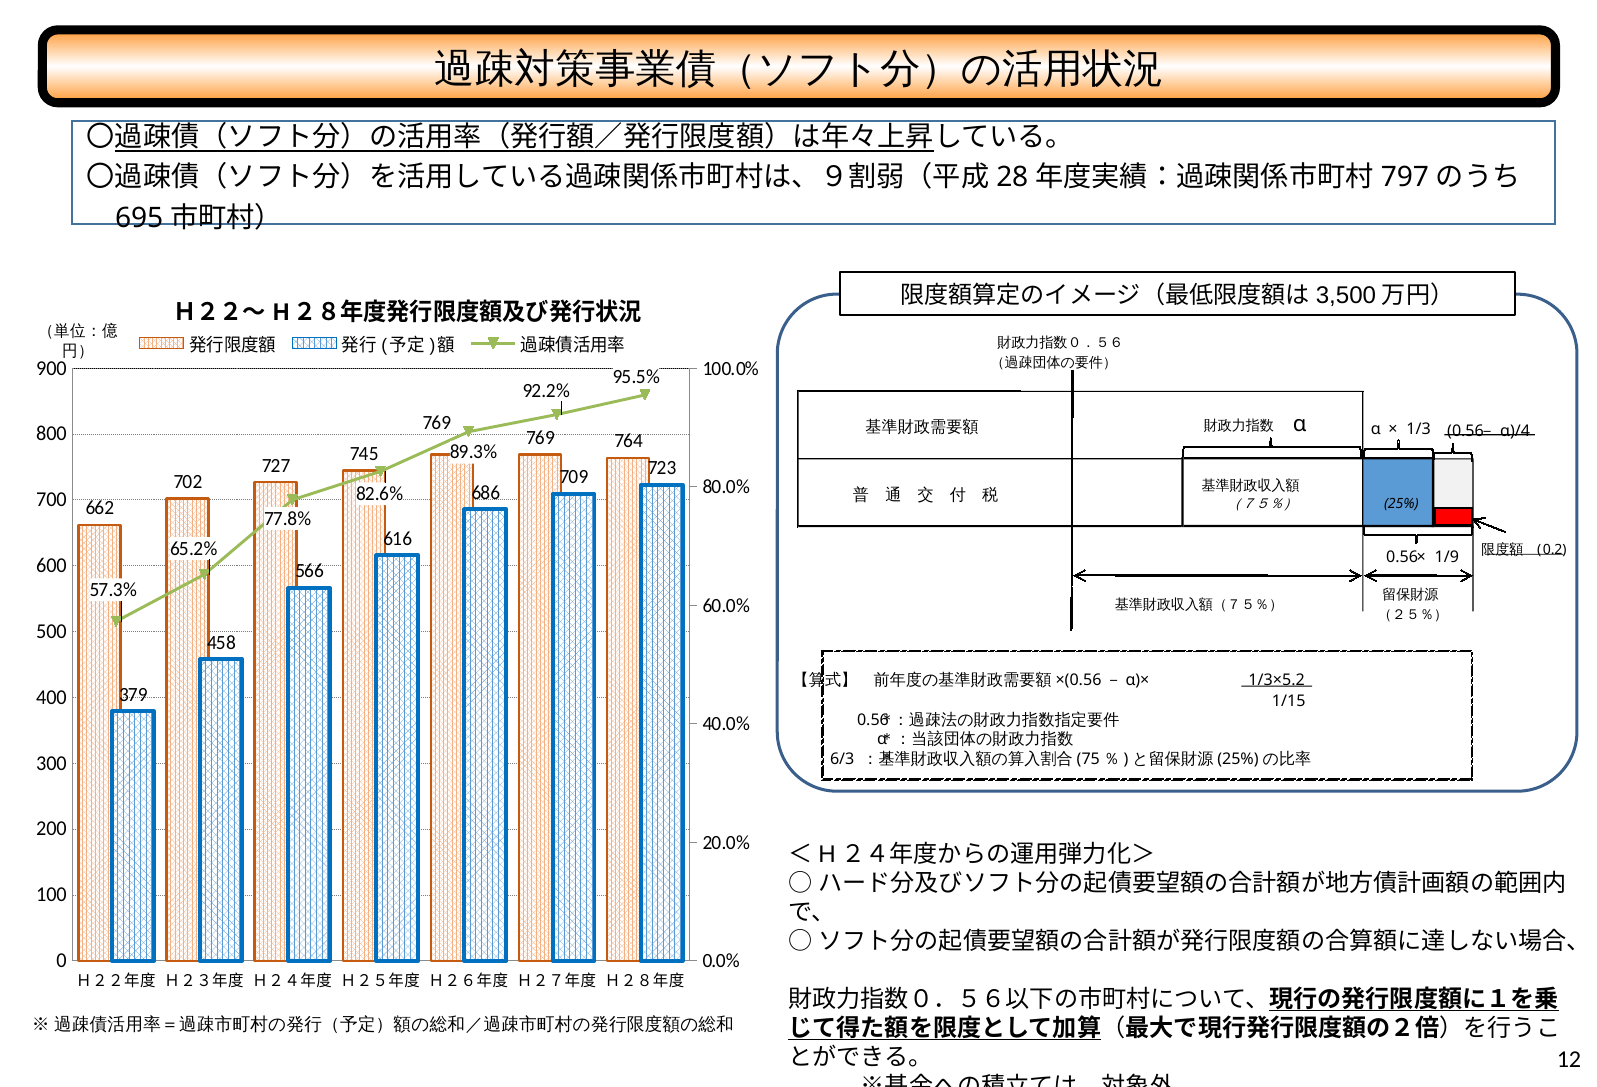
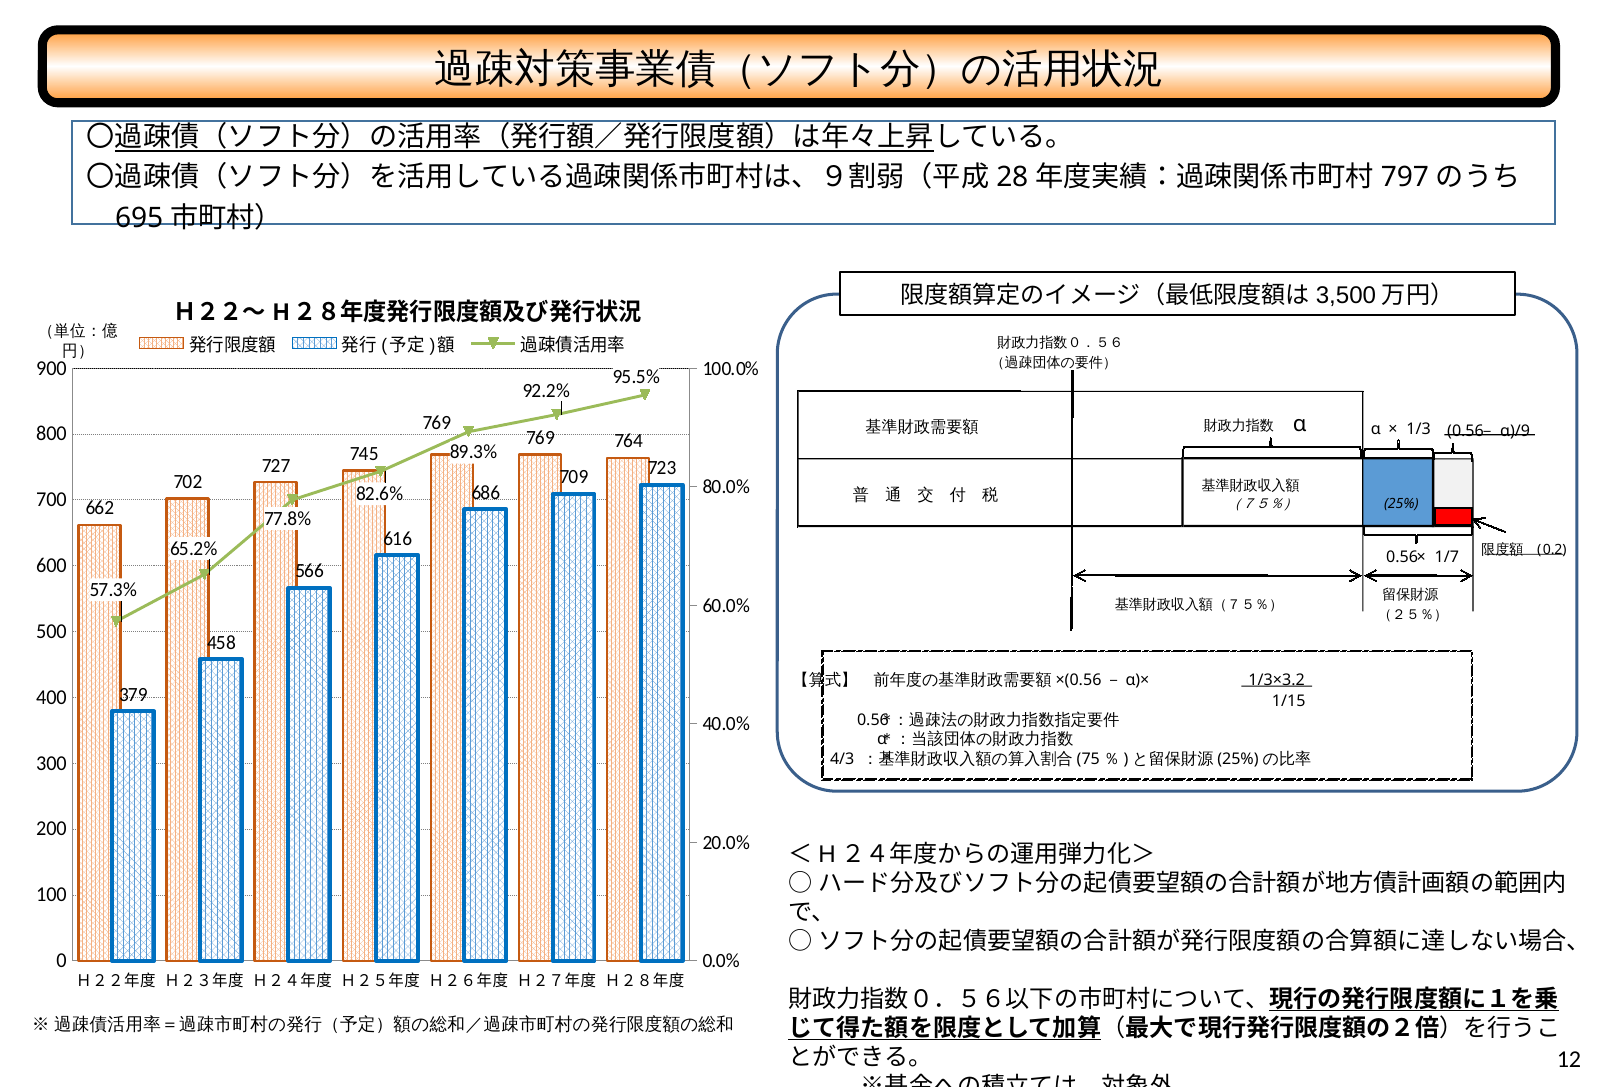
α)/4: α)/4 -> α)/9 (1515, 431)
1/9: 1/9 -> 1/7 (1447, 557)
1/3×5.2: 1/3×5.2 -> 1/3×3.2 (1277, 680)
6/3: 6/3 -> 4/3 (842, 759)
